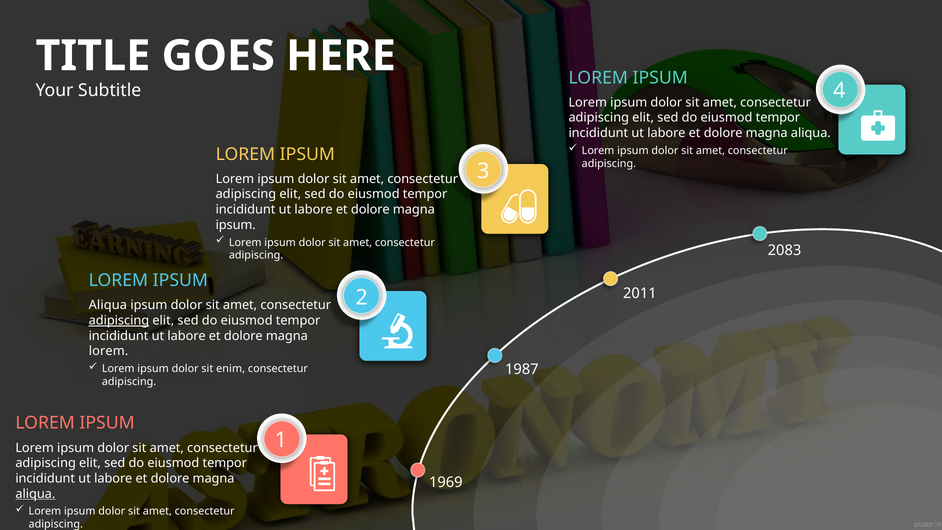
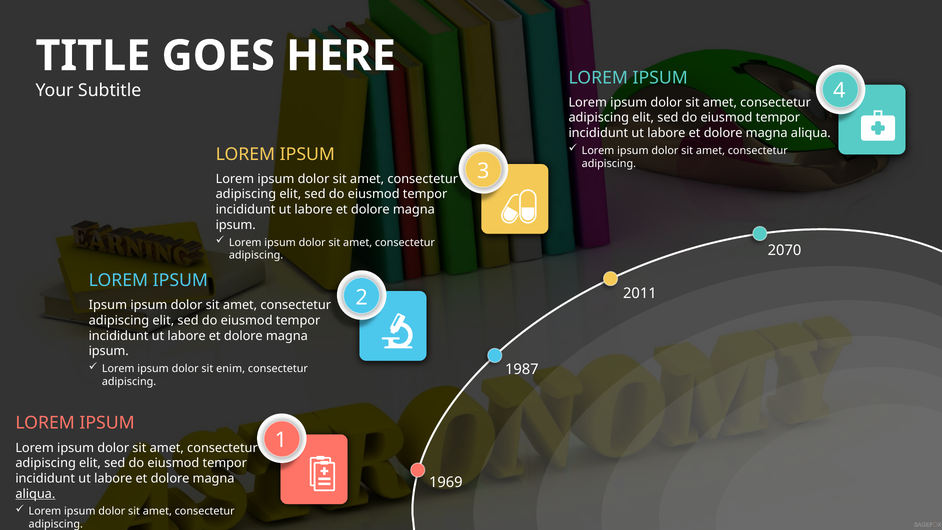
2083: 2083 -> 2070 (785, 250)
Aliqua: Aliqua -> Ipsum (108, 305)
adipiscing underline: present -> none (119, 320)
lorem: lorem -> ipsum (109, 351)
